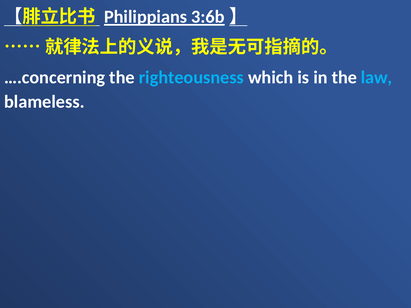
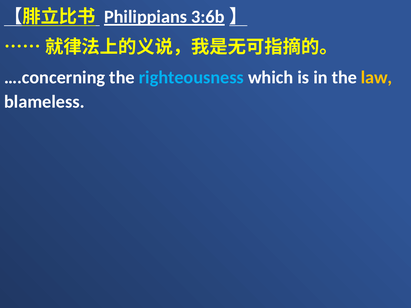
law colour: light blue -> yellow (377, 77)
